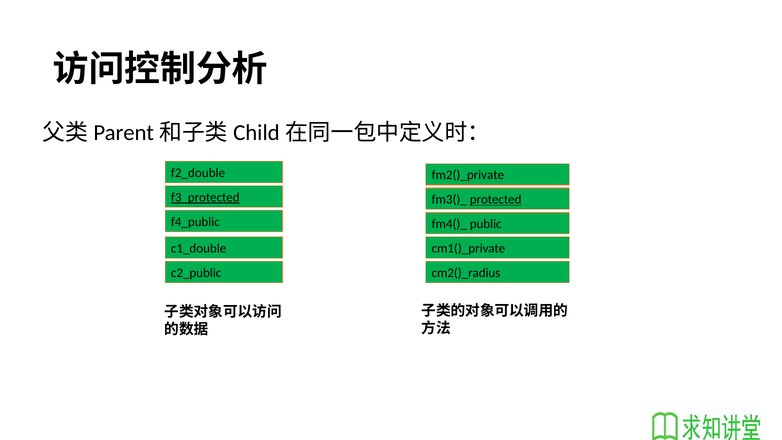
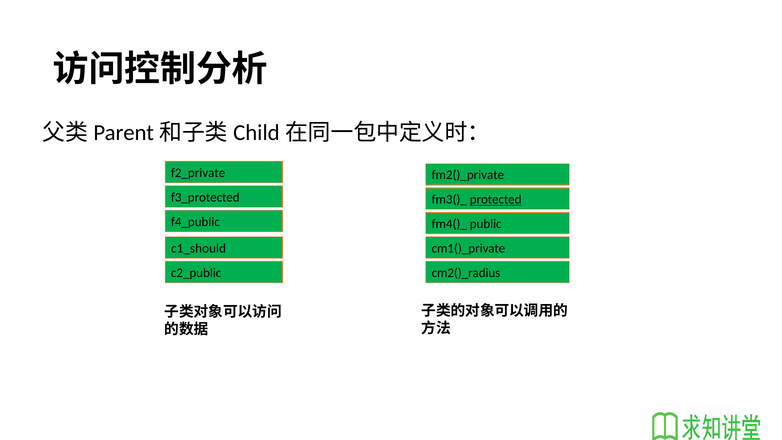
f2_double: f2_double -> f2_private (198, 173)
f3_protected underline: present -> none (205, 197)
c1_double: c1_double -> c1_should (199, 248)
